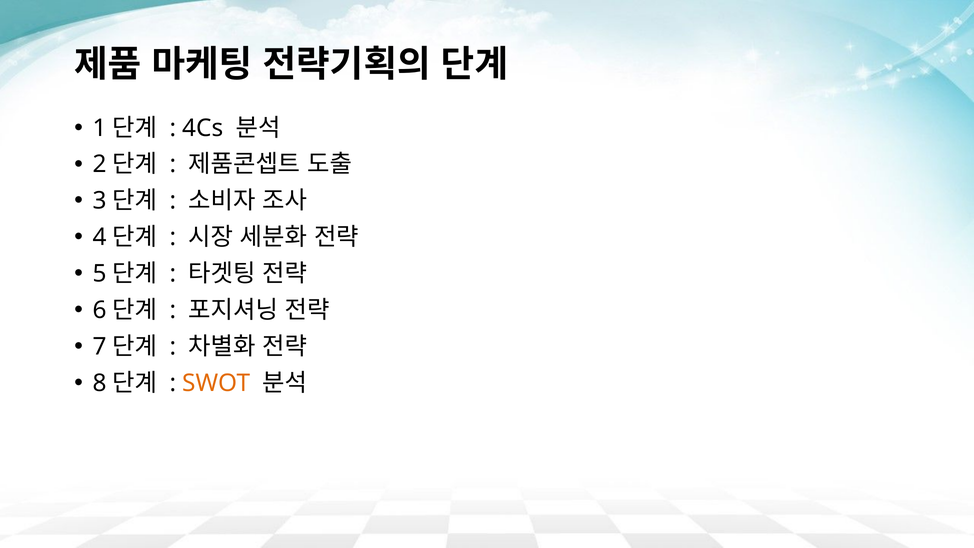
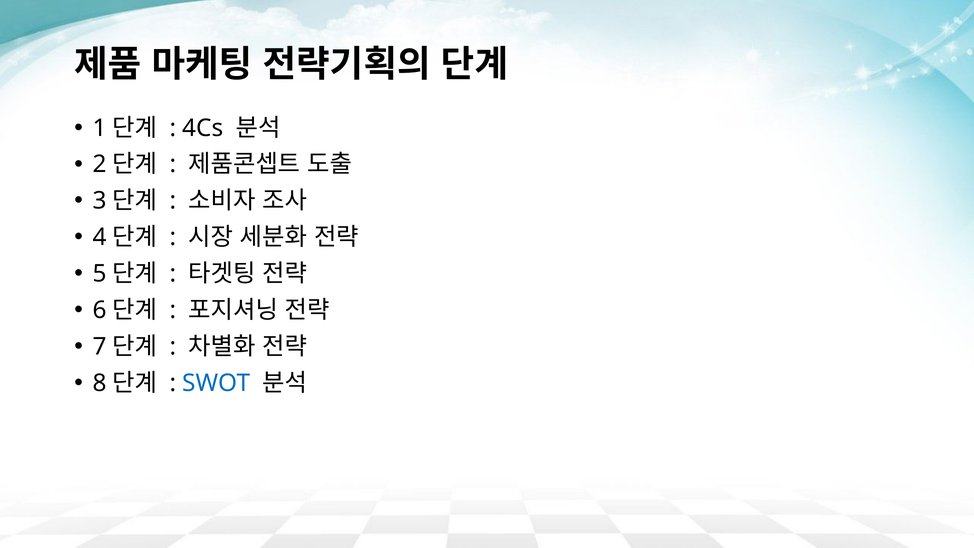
SWOT colour: orange -> blue (216, 383)
